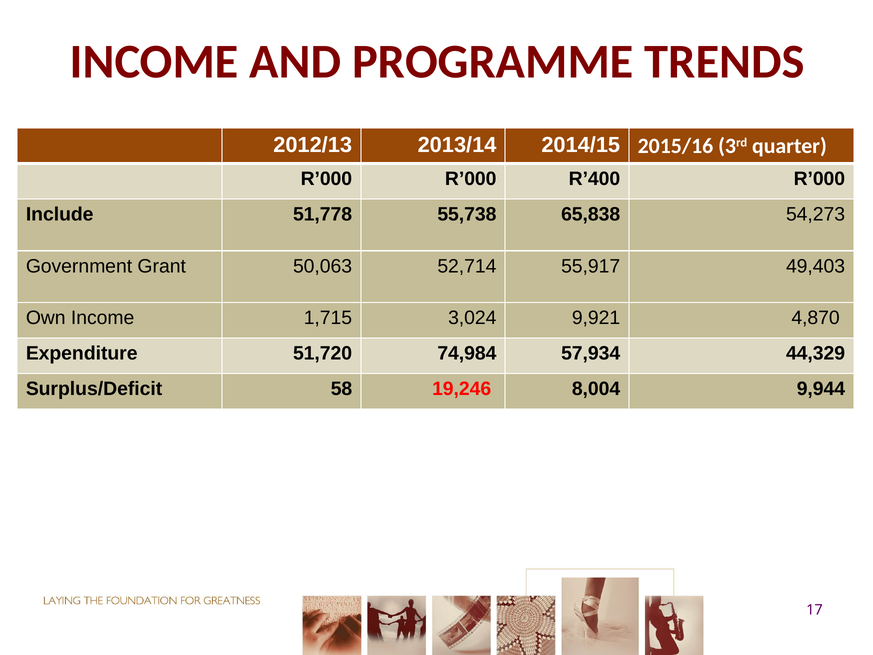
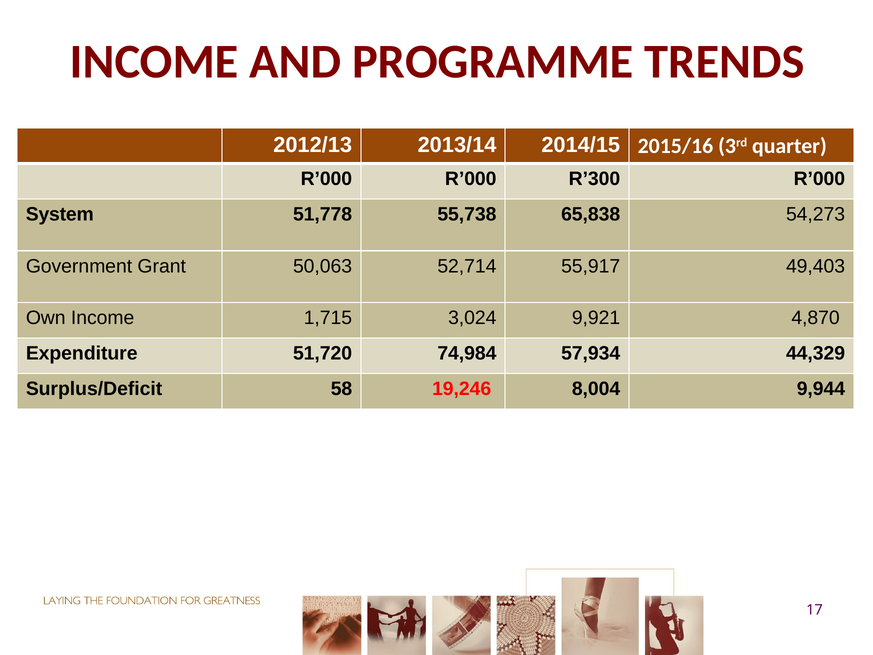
R’400: R’400 -> R’300 (594, 179)
Include: Include -> System (60, 214)
